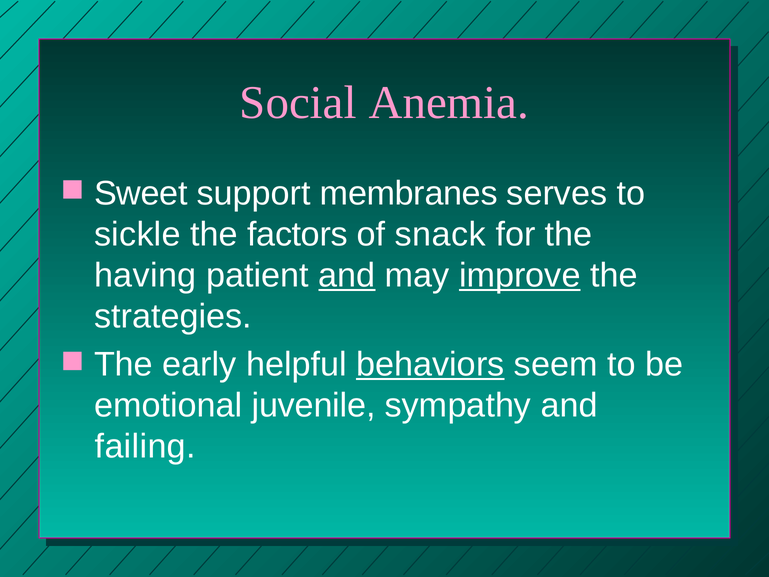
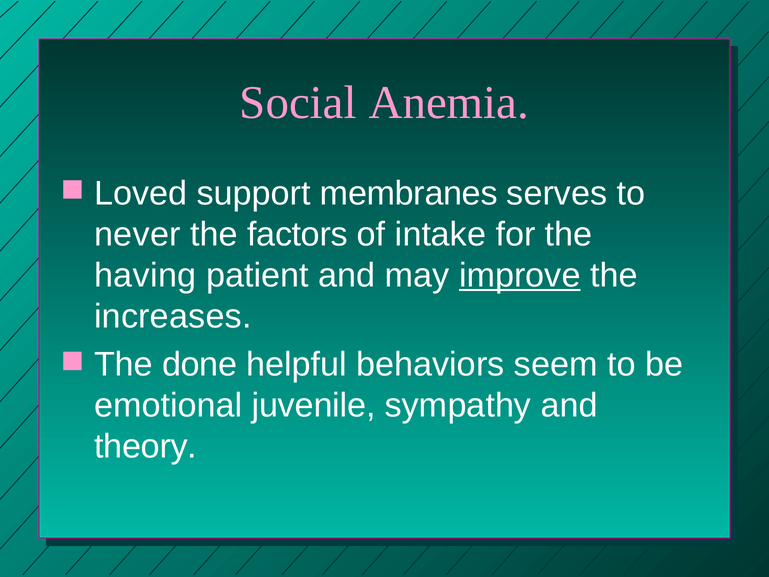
Sweet: Sweet -> Loved (141, 193)
sickle: sickle -> never (137, 234)
snack: snack -> intake (440, 234)
and underline: present -> none (347, 275)
strategies: strategies -> increases (173, 316)
early: early -> done (200, 364)
behaviors underline: present -> none (430, 364)
failing: failing -> theory (146, 446)
